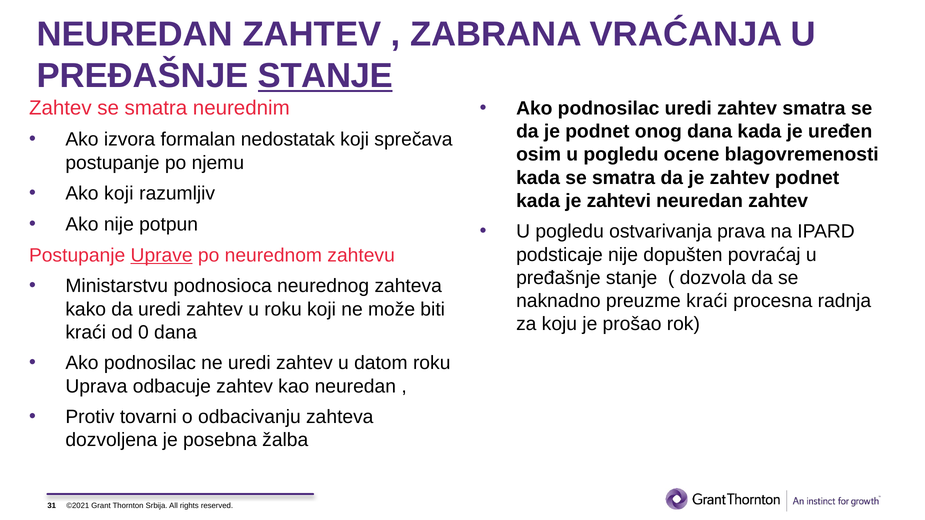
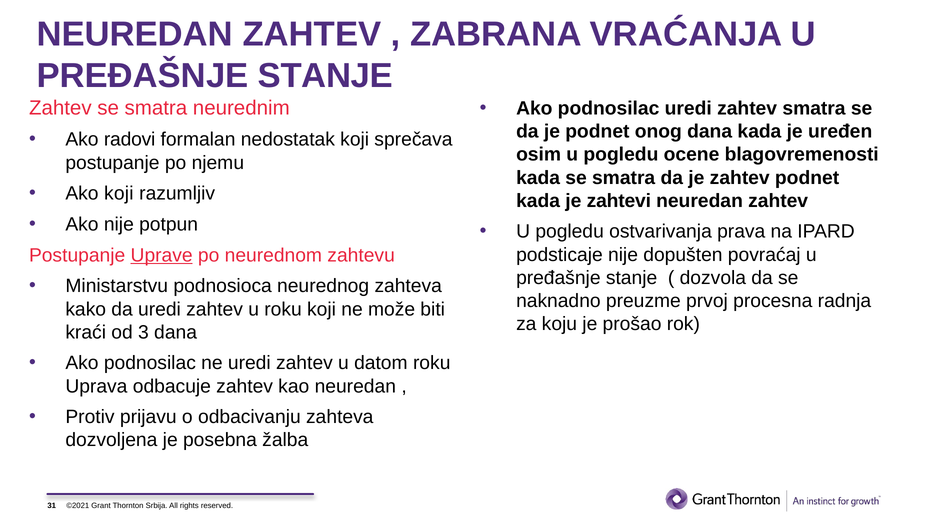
STANJE underline: present -> none (325, 76)
izvora: izvora -> radovi (130, 140)
preuzme kraći: kraći -> prvoj (707, 301)
0: 0 -> 3 (143, 332)
tovarni: tovarni -> prijavu (148, 417)
